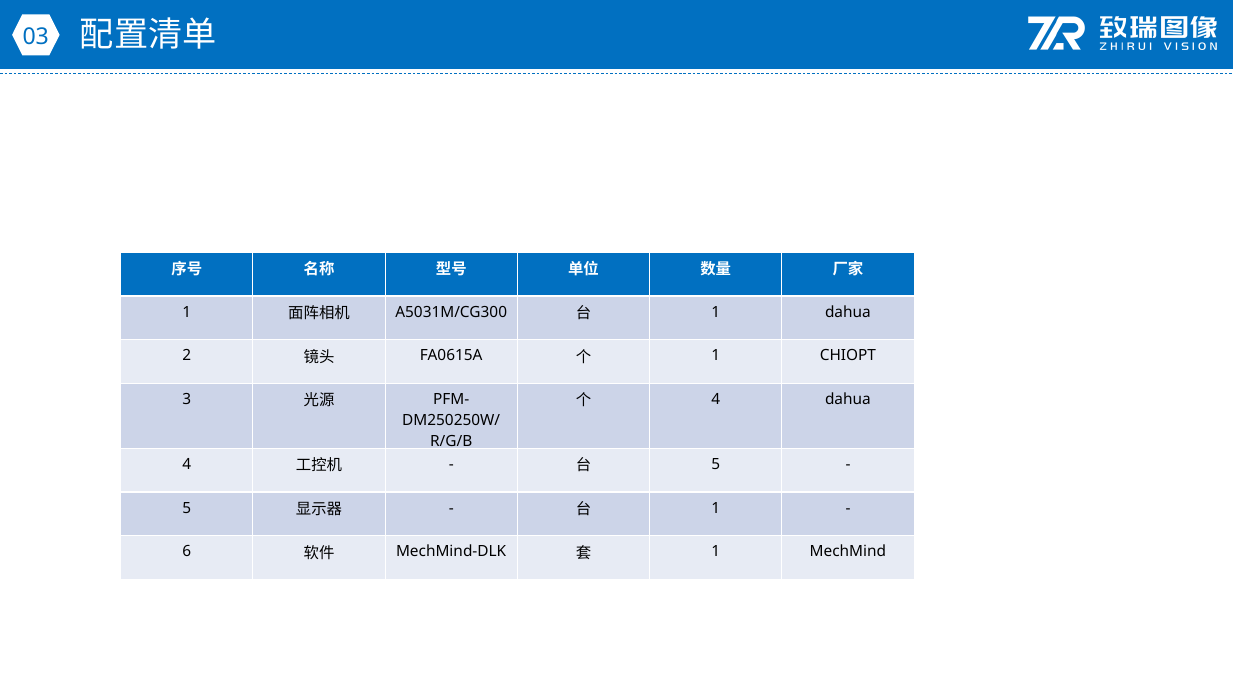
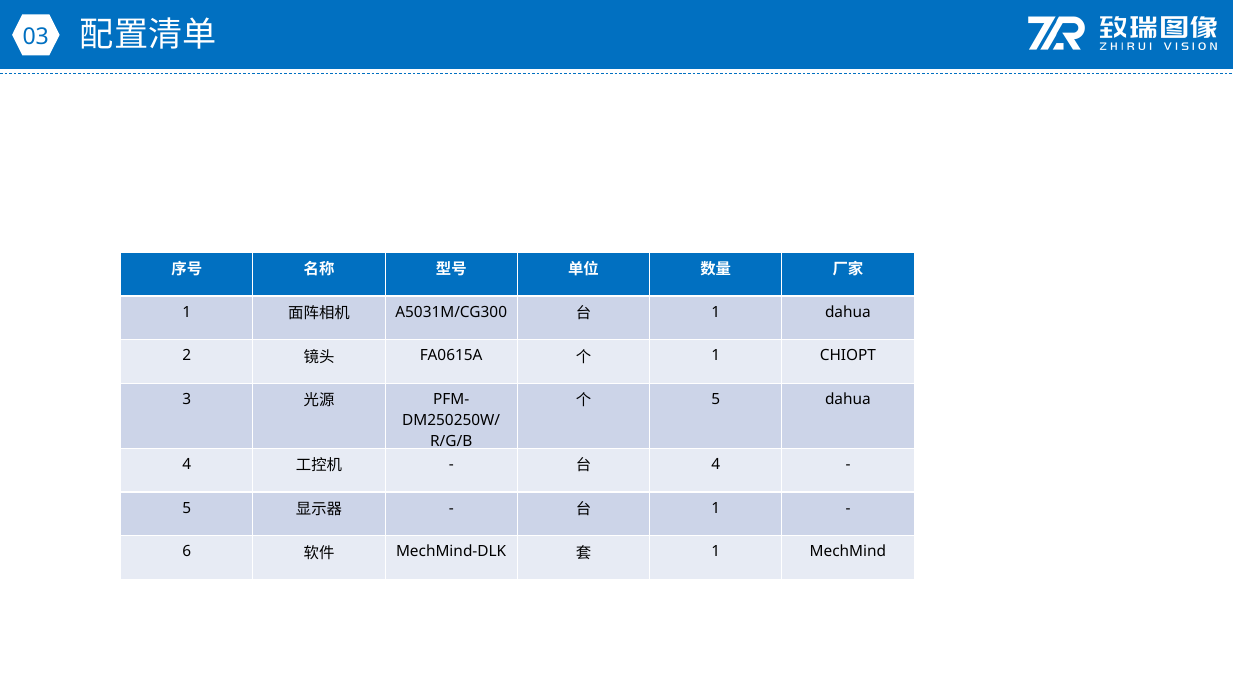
4: 4 -> 5 (716, 399)
5: 5 -> 4 (716, 464)
